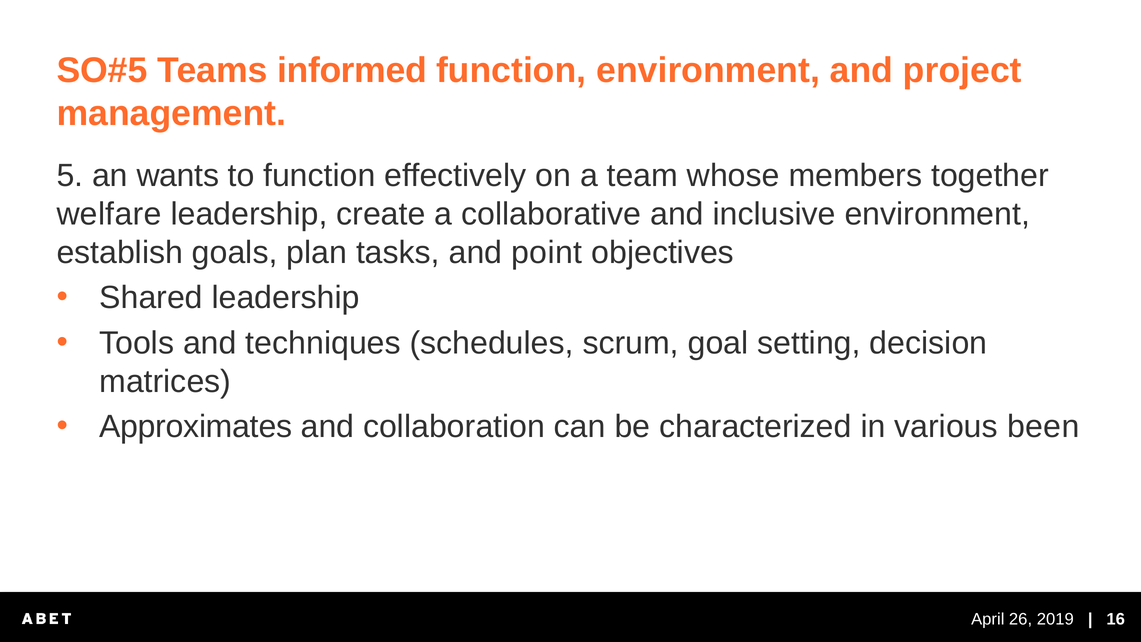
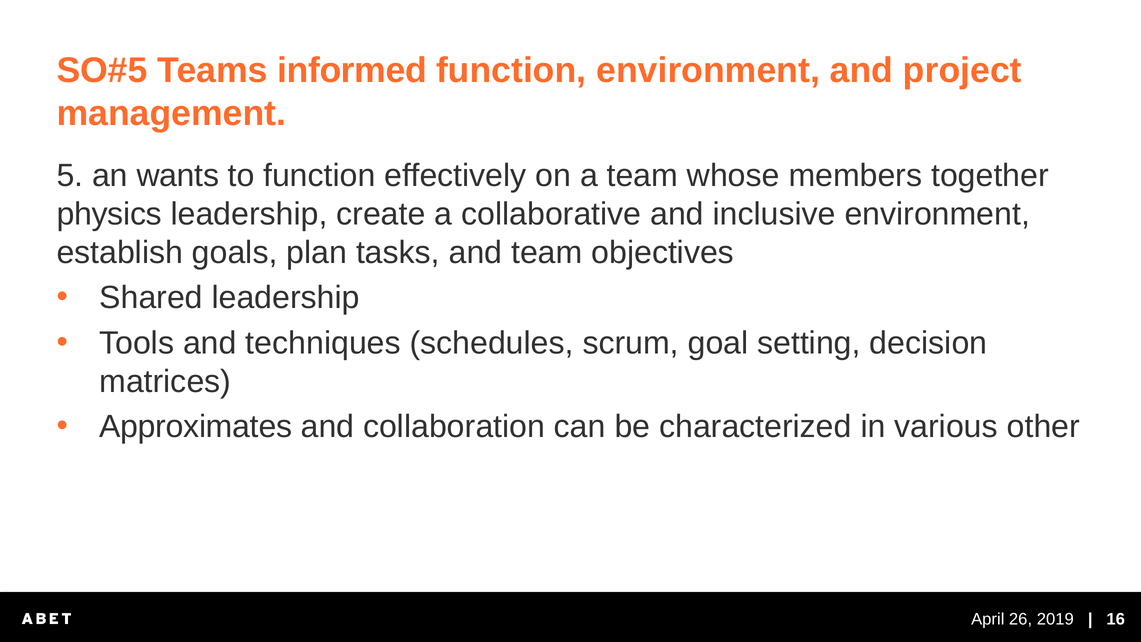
welfare: welfare -> physics (109, 214)
and point: point -> team (547, 253)
been: been -> other (1043, 427)
